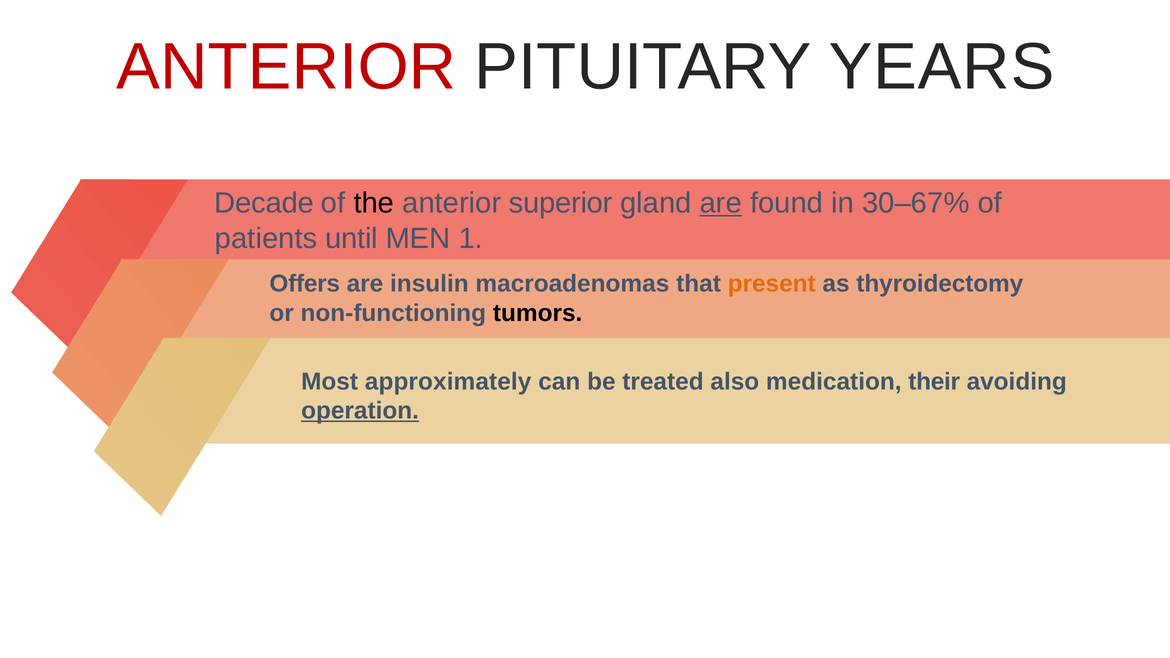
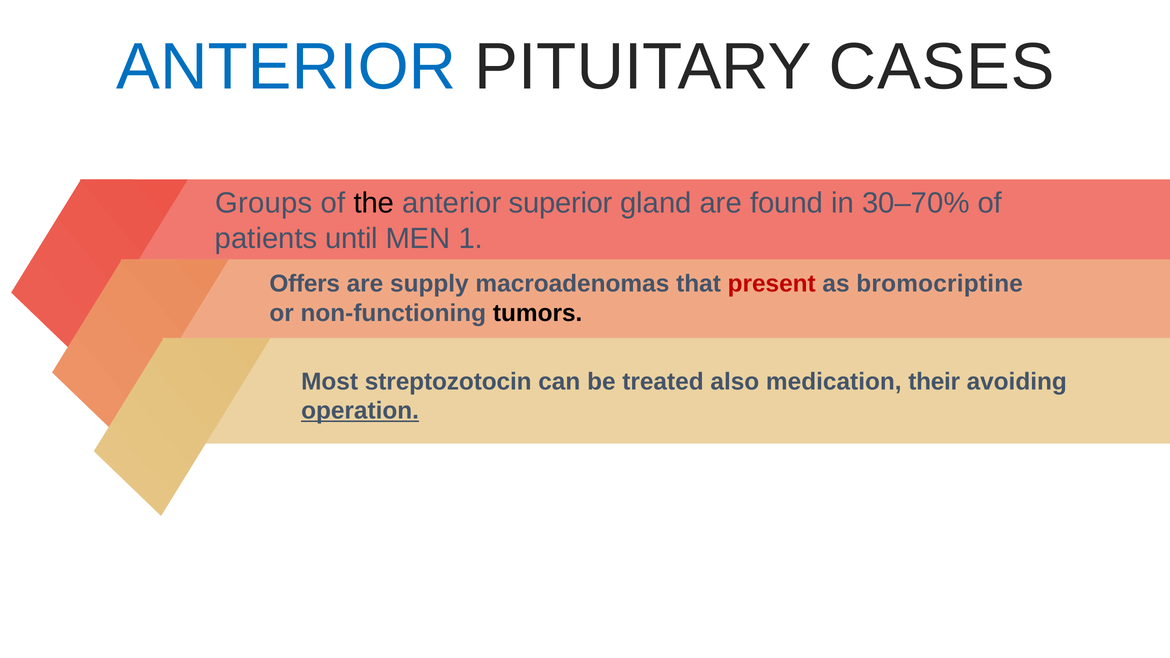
ANTERIOR colour: red -> blue (286, 67)
YEARS: YEARS -> CASES (942, 67)
Decade: Decade -> Groups (264, 203)
are underline: present -> none (721, 203)
30–67%: 30–67% -> 30–70% (916, 203)
insulin: insulin -> supply (429, 284)
present colour: orange -> red (772, 284)
thyroidectomy: thyroidectomy -> bromocriptine (940, 284)
approximately: approximately -> streptozotocin (448, 382)
